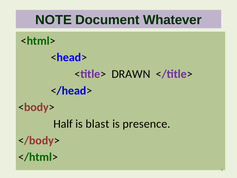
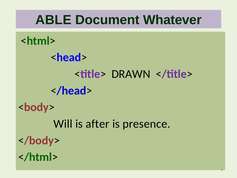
NOTE: NOTE -> ABLE (53, 20)
Half: Half -> Will (63, 124)
blast: blast -> after (97, 124)
